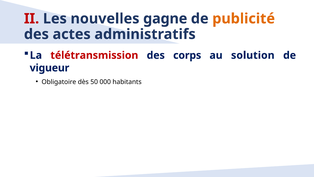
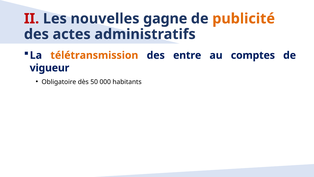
télétransmission colour: red -> orange (94, 55)
corps: corps -> entre (187, 55)
solution: solution -> comptes (253, 55)
